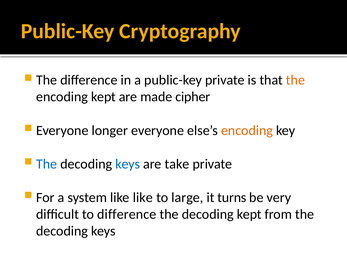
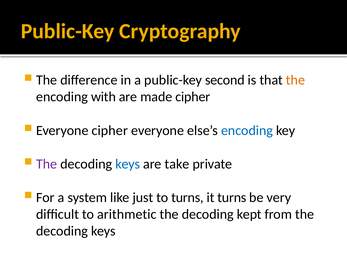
public-key private: private -> second (225, 80)
encoding kept: kept -> with (103, 97)
Everyone longer: longer -> cipher (110, 131)
encoding colour: orange -> blue (247, 131)
The colour: blue -> purple (47, 164)
like like: like -> just (143, 198)
to large: large -> turns (187, 198)
to difference: difference -> arithmetic (127, 214)
